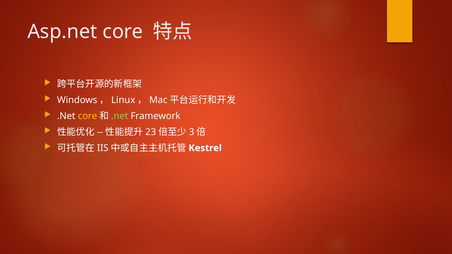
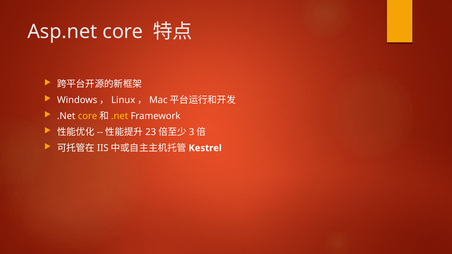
.net colour: light green -> yellow (120, 116)
